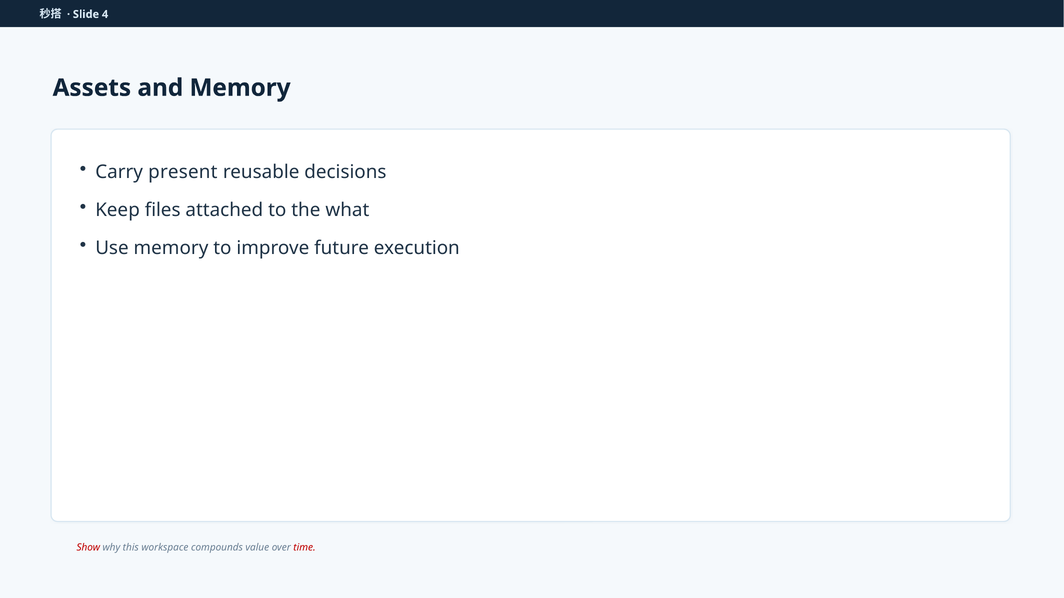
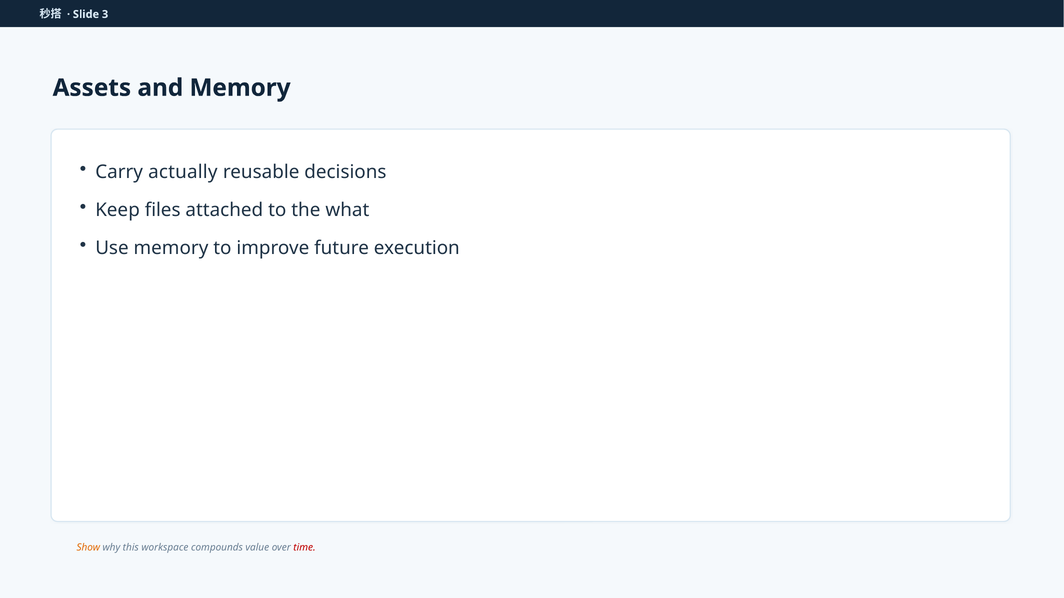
4: 4 -> 3 (105, 14)
present: present -> actually (183, 172)
Show colour: red -> orange (88, 548)
